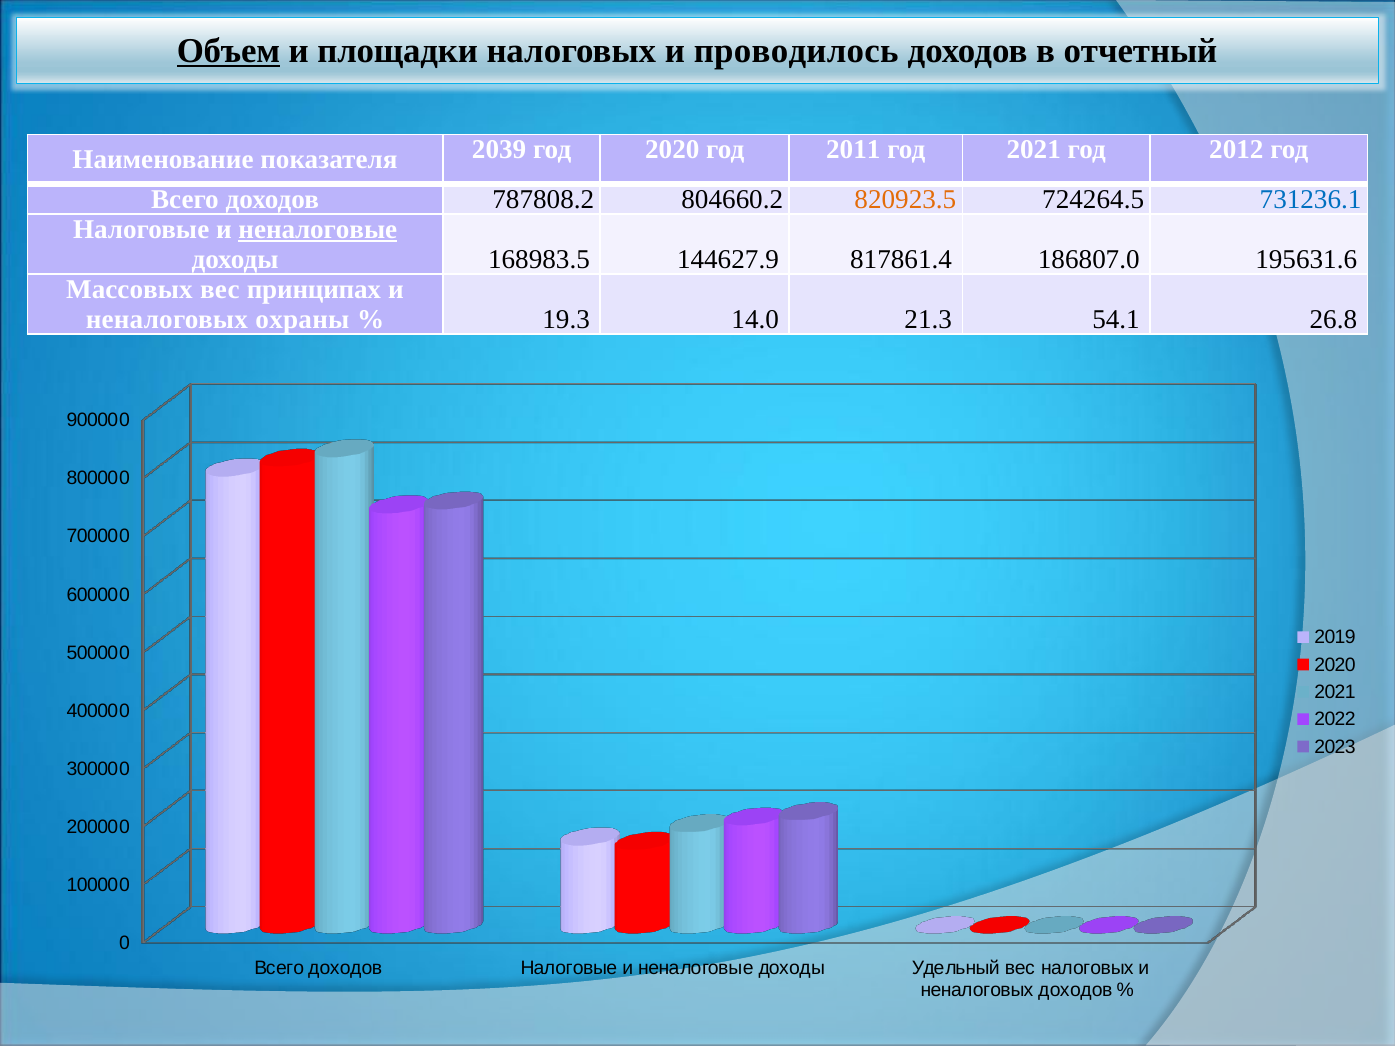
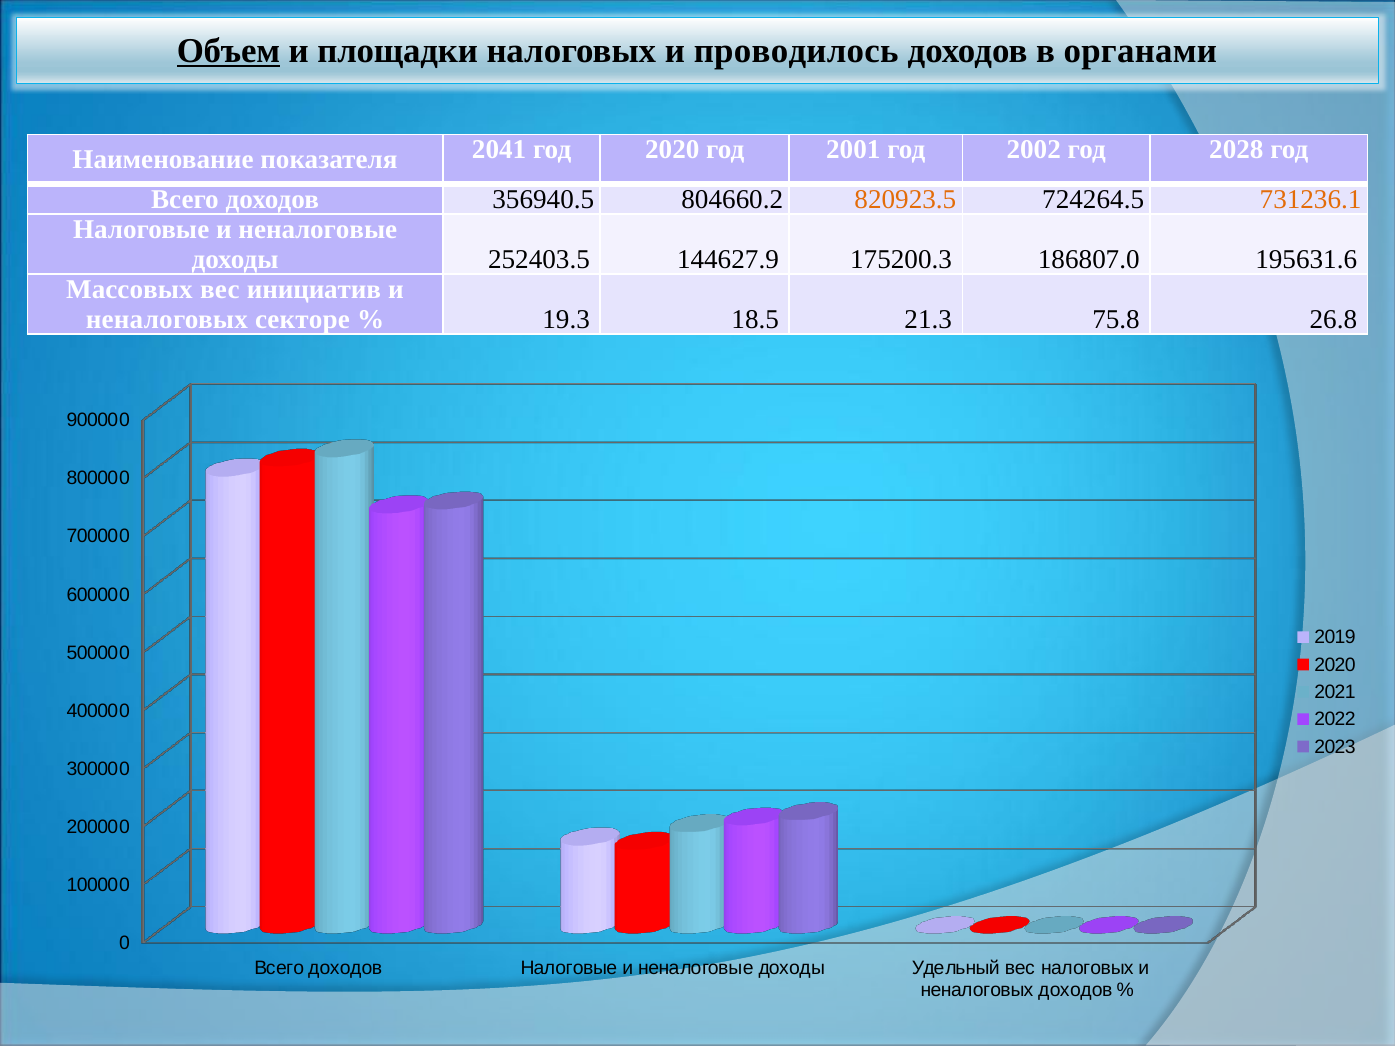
отчетный: отчетный -> органами (1140, 51)
2039: 2039 -> 2041 (499, 150)
2011: 2011 -> 2001 (853, 150)
год 2021: 2021 -> 2002 (1034, 150)
2012: 2012 -> 2028 (1236, 150)
787808.2: 787808.2 -> 356940.5 (543, 199)
731236.1 colour: blue -> orange (1311, 199)
неналоговые underline: present -> none (318, 229)
168983.5: 168983.5 -> 252403.5 (539, 259)
817861.4: 817861.4 -> 175200.3 (901, 259)
принципах: принципах -> инициатив (314, 289)
охраны: охраны -> секторе (302, 319)
14.0: 14.0 -> 18.5 (755, 319)
54.1: 54.1 -> 75.8 (1116, 319)
